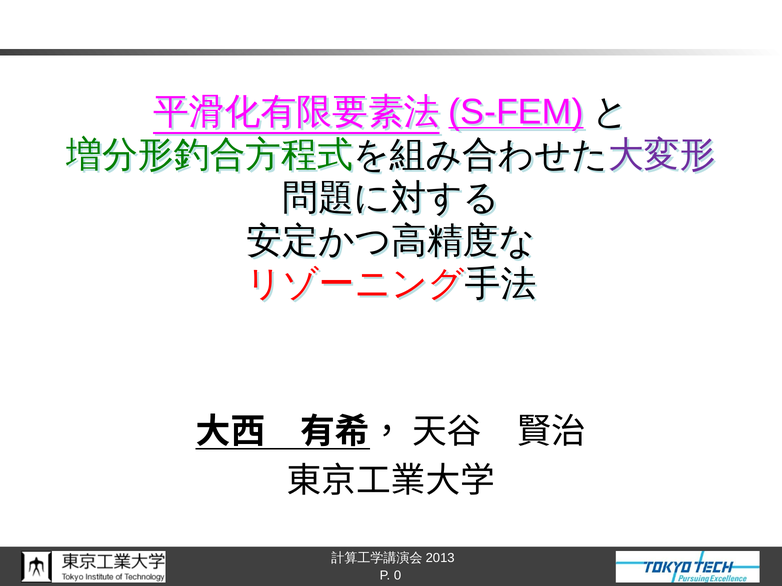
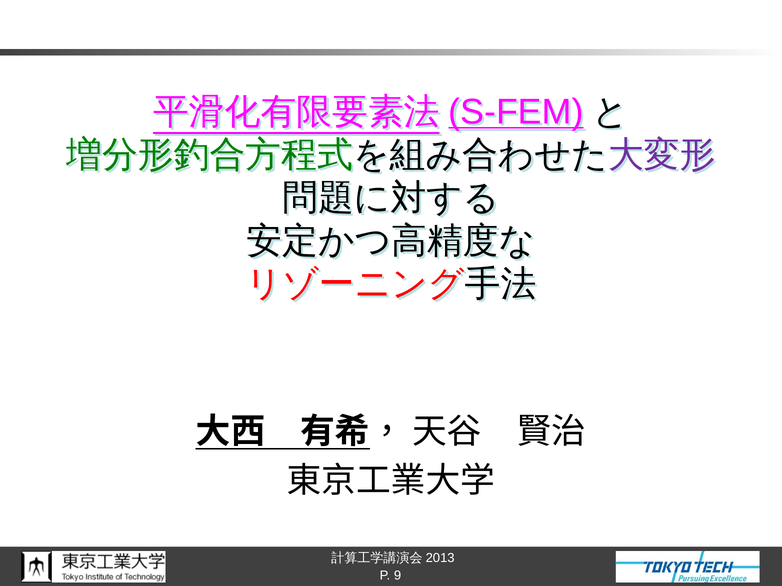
0: 0 -> 9 (398, 576)
